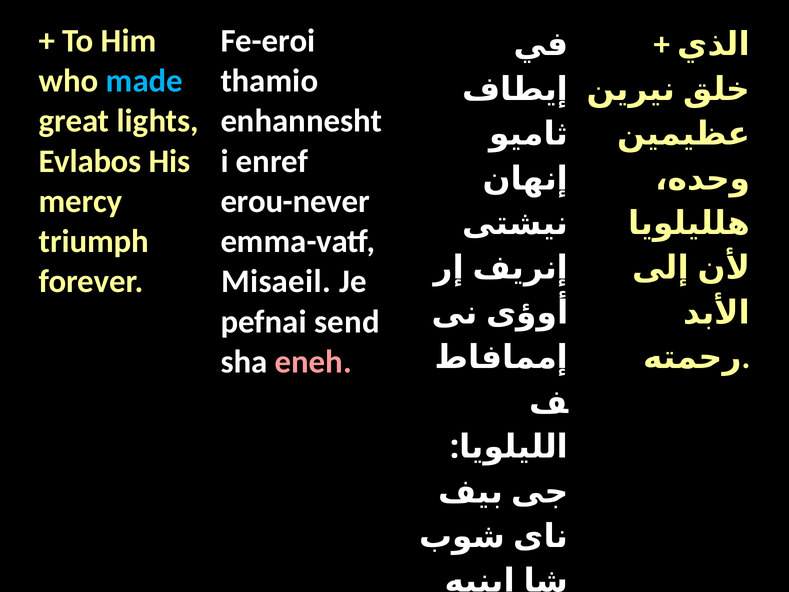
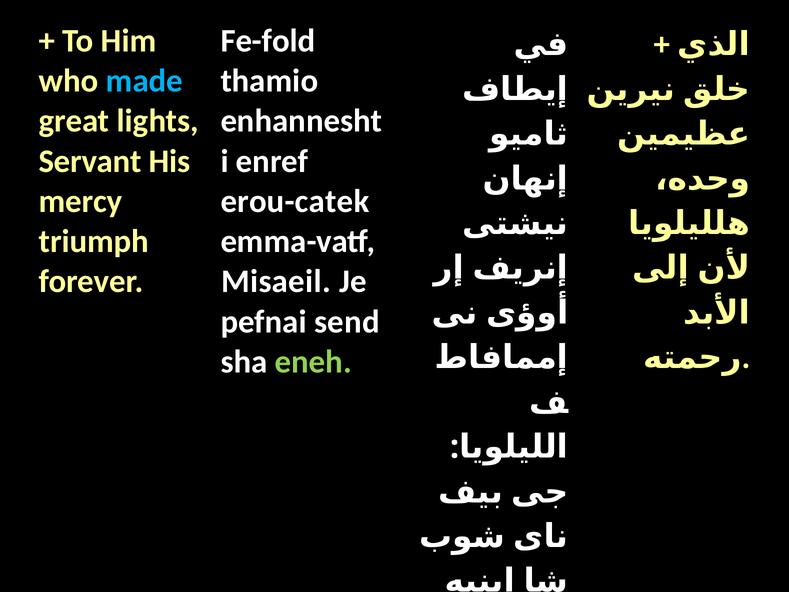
Fe-eroi: Fe-eroi -> Fe-fold (268, 41)
Evlabos: Evlabos -> Servant (90, 161)
erou-never: erou-never -> erou-catek (295, 201)
eneh colour: pink -> light green (313, 362)
